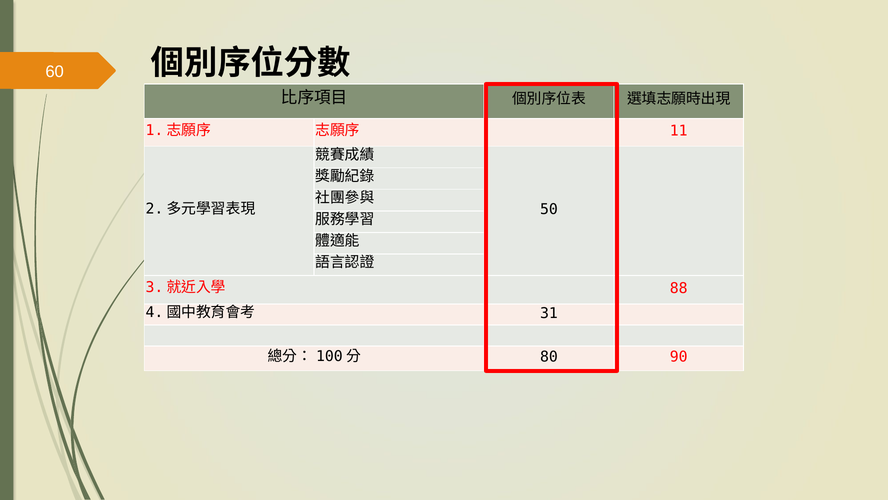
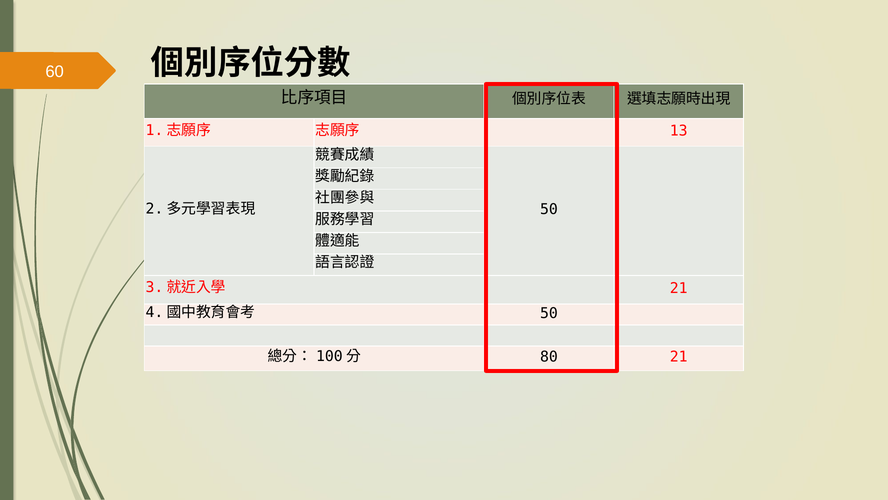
11: 11 -> 13 (679, 131)
88: 88 -> 21 (679, 288)
31: 31 -> 50 (549, 313)
80 90: 90 -> 21 (679, 357)
